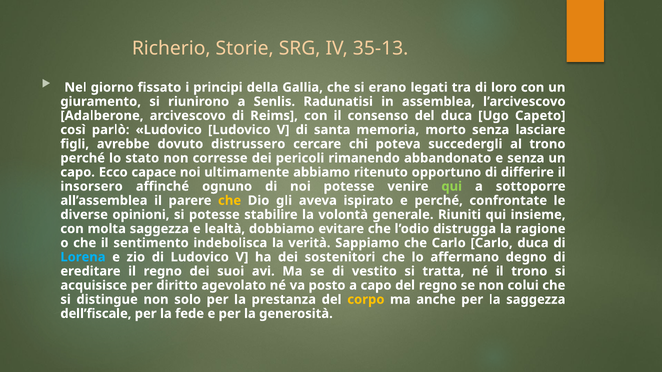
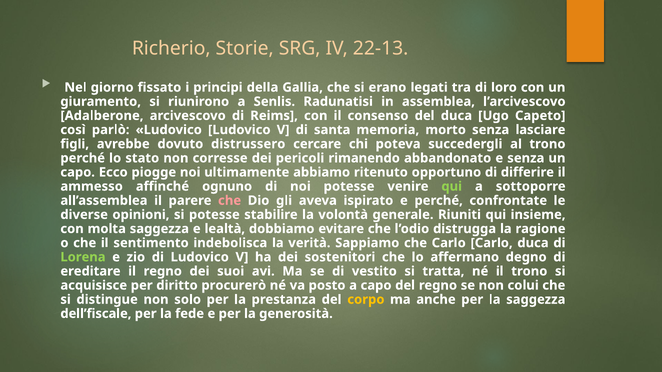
35-13: 35-13 -> 22-13 (381, 48)
capace: capace -> piogge (154, 172)
insorsero: insorsero -> ammesso (92, 187)
che colour: yellow -> pink (230, 201)
Lorena colour: light blue -> light green (83, 257)
agevolato: agevolato -> procurerò (234, 286)
